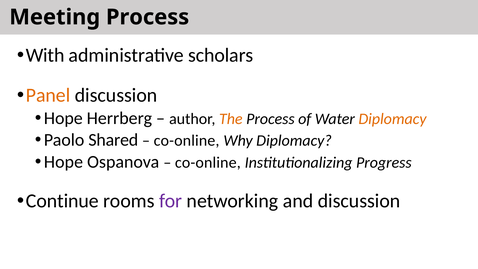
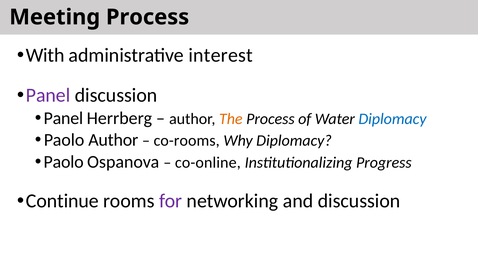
scholars: scholars -> interest (221, 55)
Panel colour: orange -> purple (48, 95)
Hope: Hope -> Panel (63, 118)
Diplomacy colour: orange -> blue (392, 119)
Paolo Shared: Shared -> Author (113, 140)
co-online: co-online -> co-rooms (187, 141)
Hope: Hope -> Paolo (64, 162)
